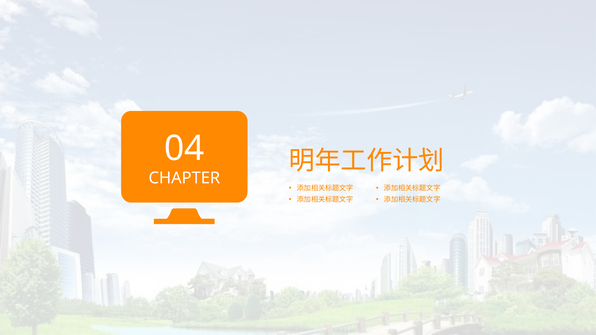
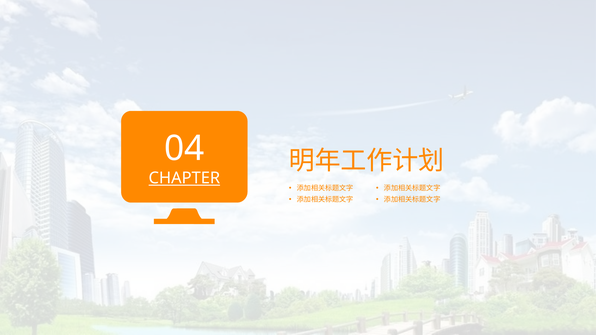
CHAPTER underline: none -> present (184, 178)
